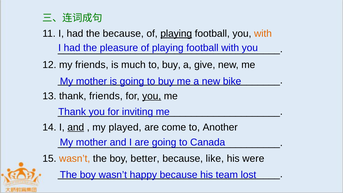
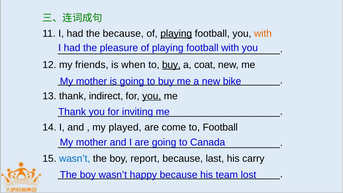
much: much -> when (133, 65)
buy underline: none -> present (171, 65)
give: give -> coat (205, 65)
thank friends: friends -> indirect (106, 96)
and underline: present -> none (76, 127)
to Another: Another -> Football (220, 127)
wasn’t colour: orange -> blue (75, 158)
better: better -> report (145, 158)
like: like -> last (215, 158)
were: were -> carry (253, 158)
